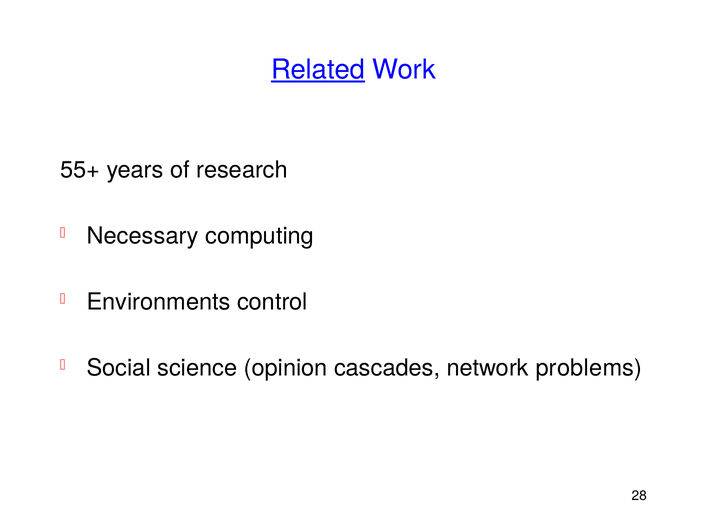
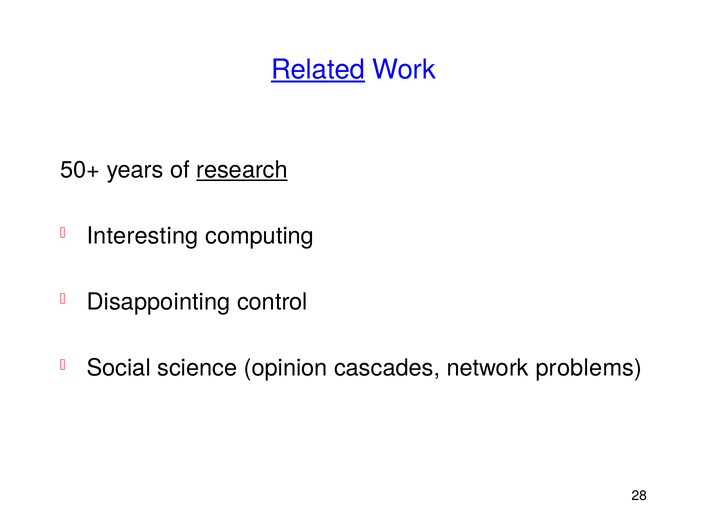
55+: 55+ -> 50+ (80, 170)
research underline: none -> present (242, 170)
Necessary: Necessary -> Interesting (143, 236)
Environments: Environments -> Disappointing (159, 302)
